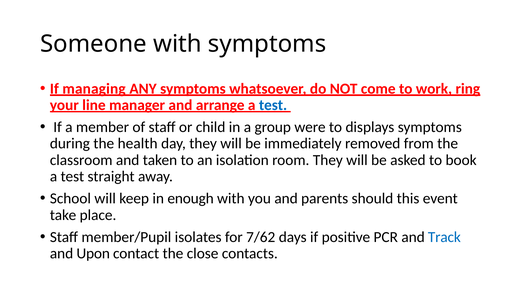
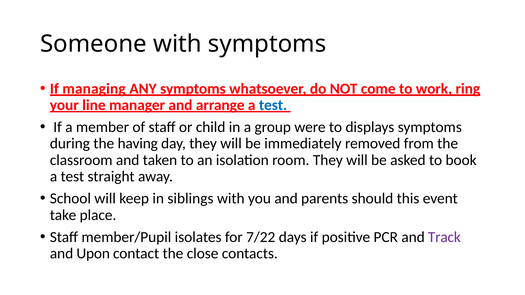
health: health -> having (138, 144)
enough: enough -> siblings (190, 199)
7/62: 7/62 -> 7/22 (261, 237)
Track colour: blue -> purple (444, 237)
